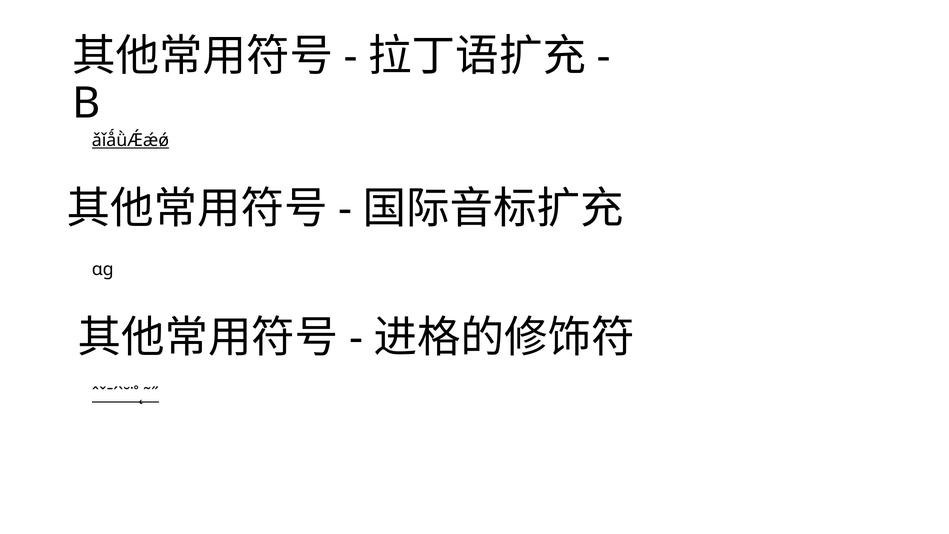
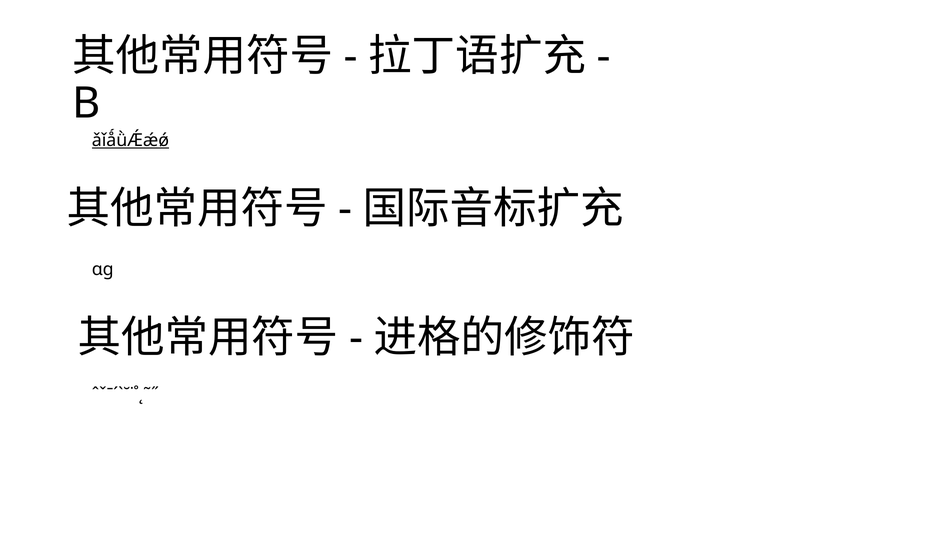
ˆˇˉˊˋ˘˙˚˛˜˝ underline: present -> none (125, 394)
